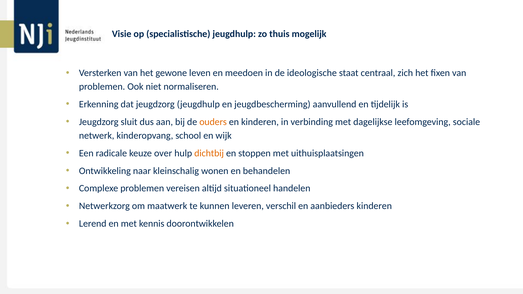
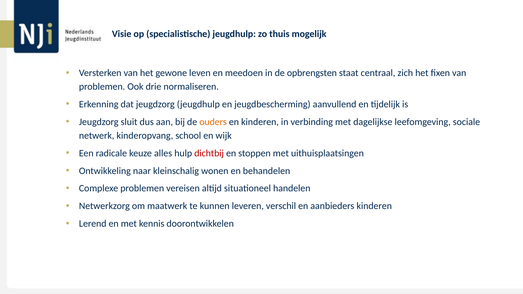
ideologische: ideologische -> opbrengsten (312, 73)
niet: niet -> drie (154, 87)
over: over -> alles (163, 153)
dichtbij colour: orange -> red (209, 153)
